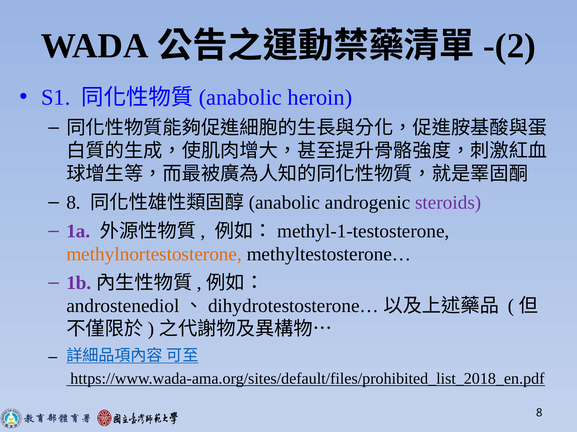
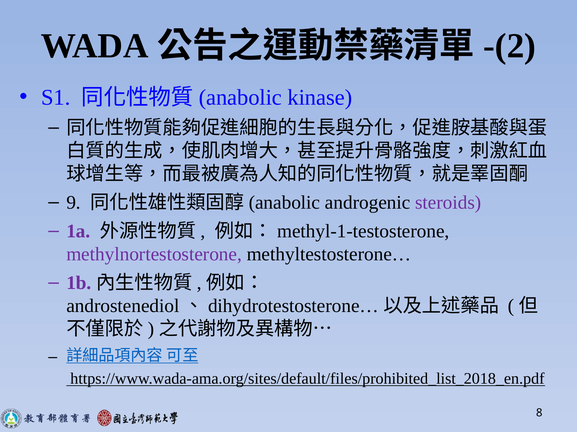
heroin: heroin -> kinase (320, 98)
8: 8 -> 9 (74, 203)
methylnortestosterone colour: orange -> purple (154, 255)
